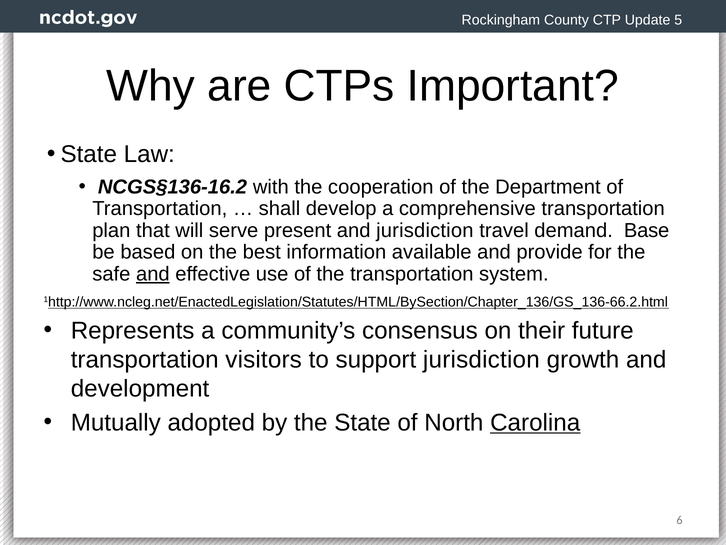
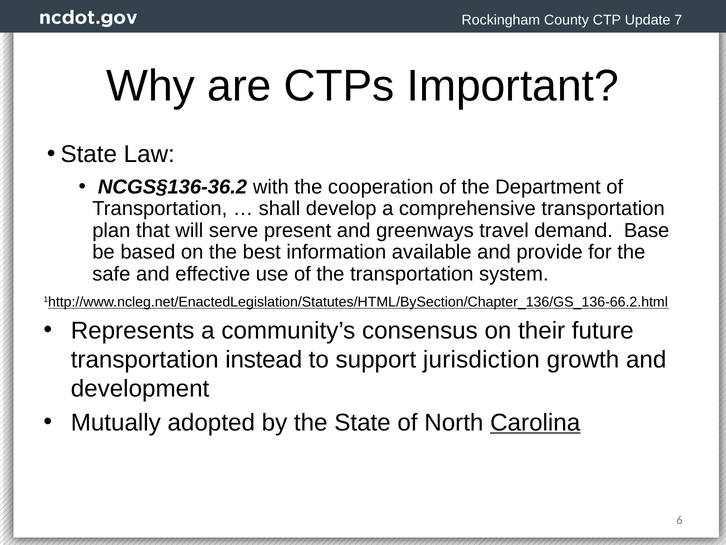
5: 5 -> 7 (678, 20)
NCGS§136-16.2: NCGS§136-16.2 -> NCGS§136-36.2 (173, 187)
and jurisdiction: jurisdiction -> greenways (425, 230)
and underline: present -> none (153, 274)
visitors: visitors -> instead (264, 359)
